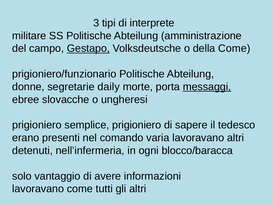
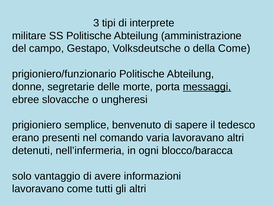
Gestapo underline: present -> none (88, 48)
daily: daily -> delle (109, 87)
semplice prigioniero: prigioniero -> benvenuto (137, 125)
